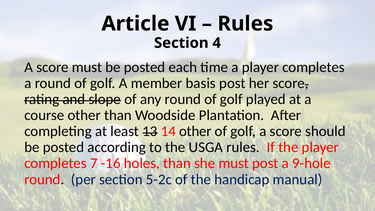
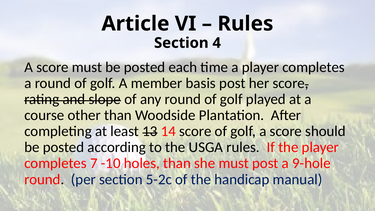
14 other: other -> score (195, 131)
-16: -16 -> -10 (111, 163)
